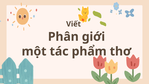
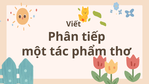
giới: giới -> tiếp (93, 37)
